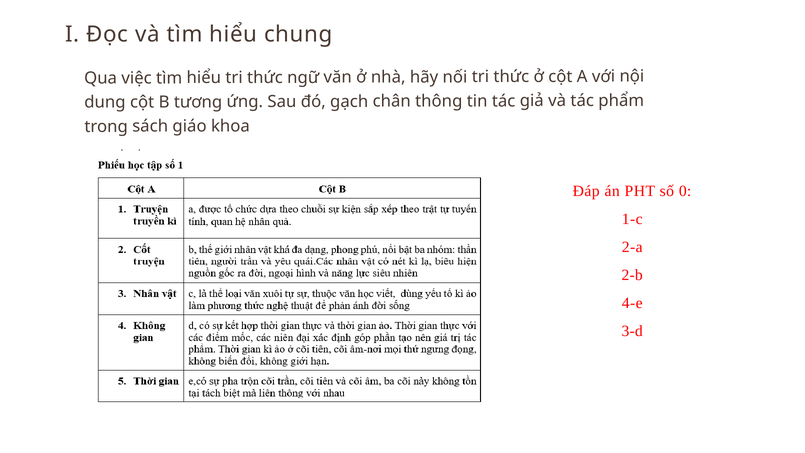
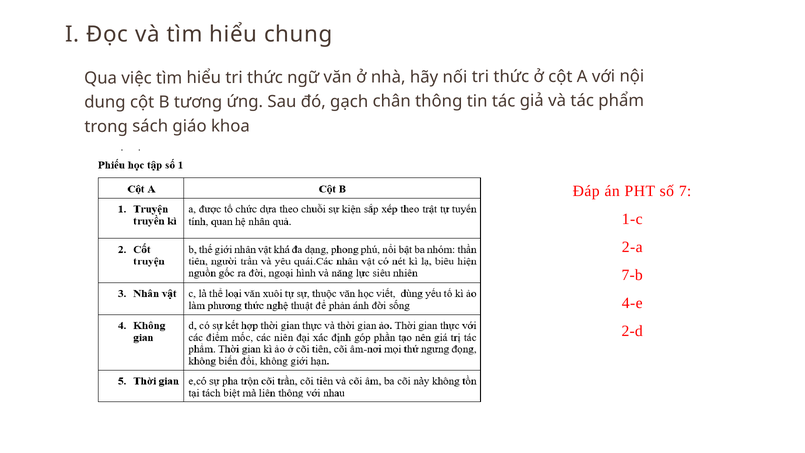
0: 0 -> 7 (685, 191)
2-b: 2-b -> 7-b (632, 275)
3-d: 3-d -> 2-d (632, 331)
